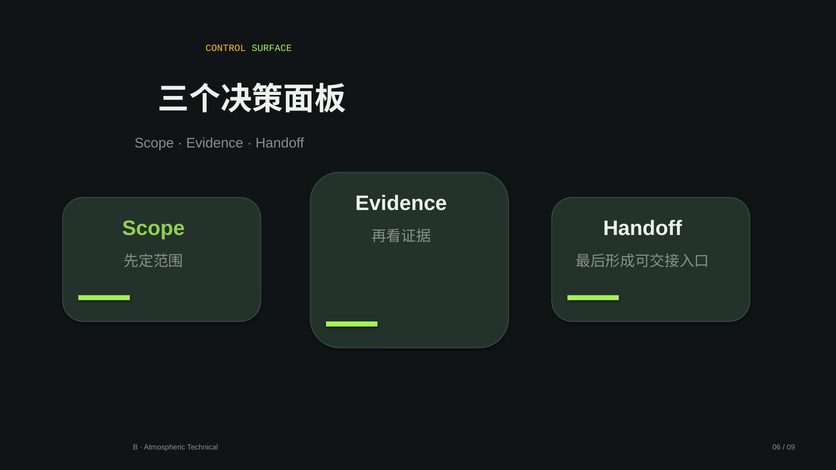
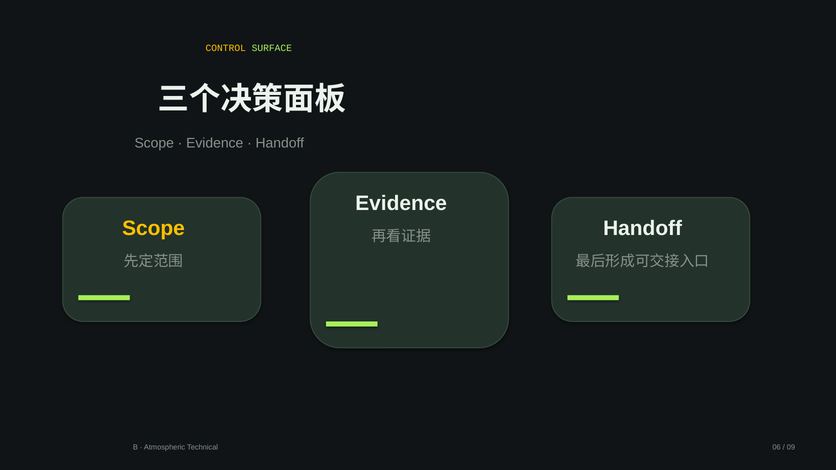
Scope colour: light green -> yellow (154, 228)
